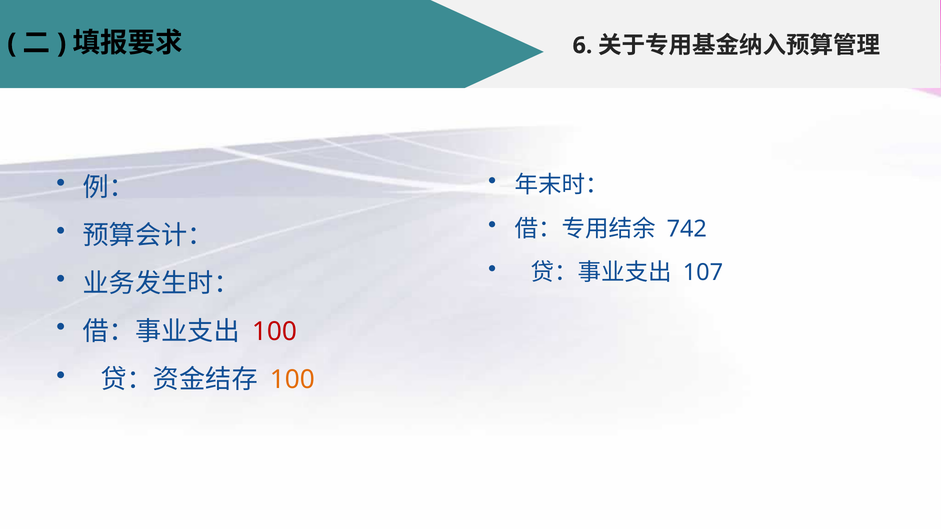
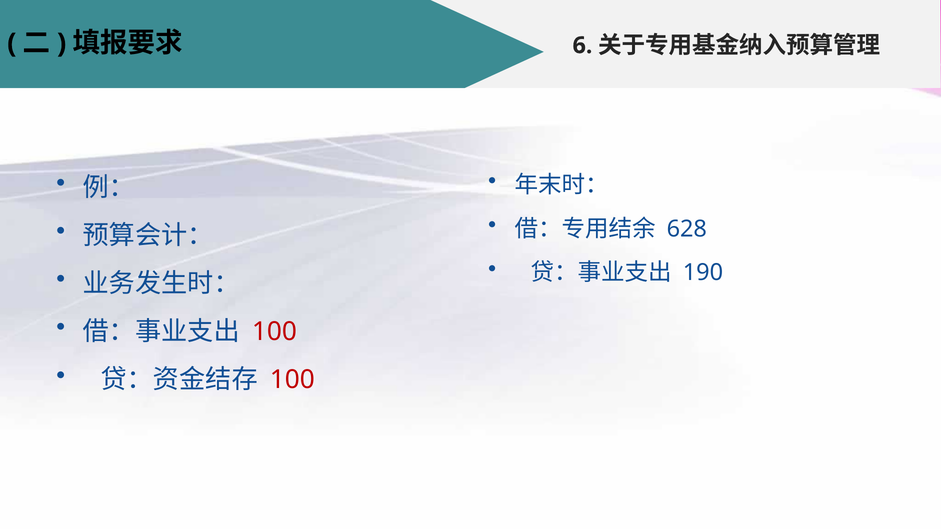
742: 742 -> 628 (687, 229)
107: 107 -> 190 (703, 273)
100 colour: orange -> red (292, 380)
